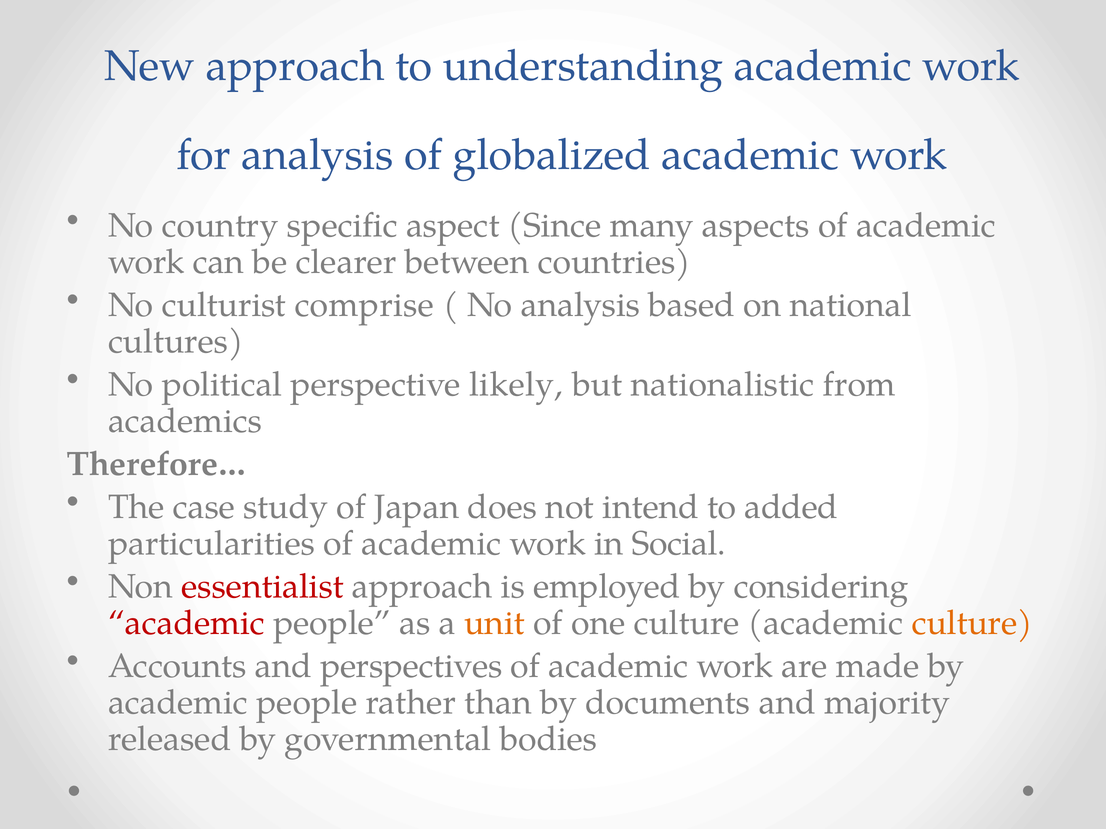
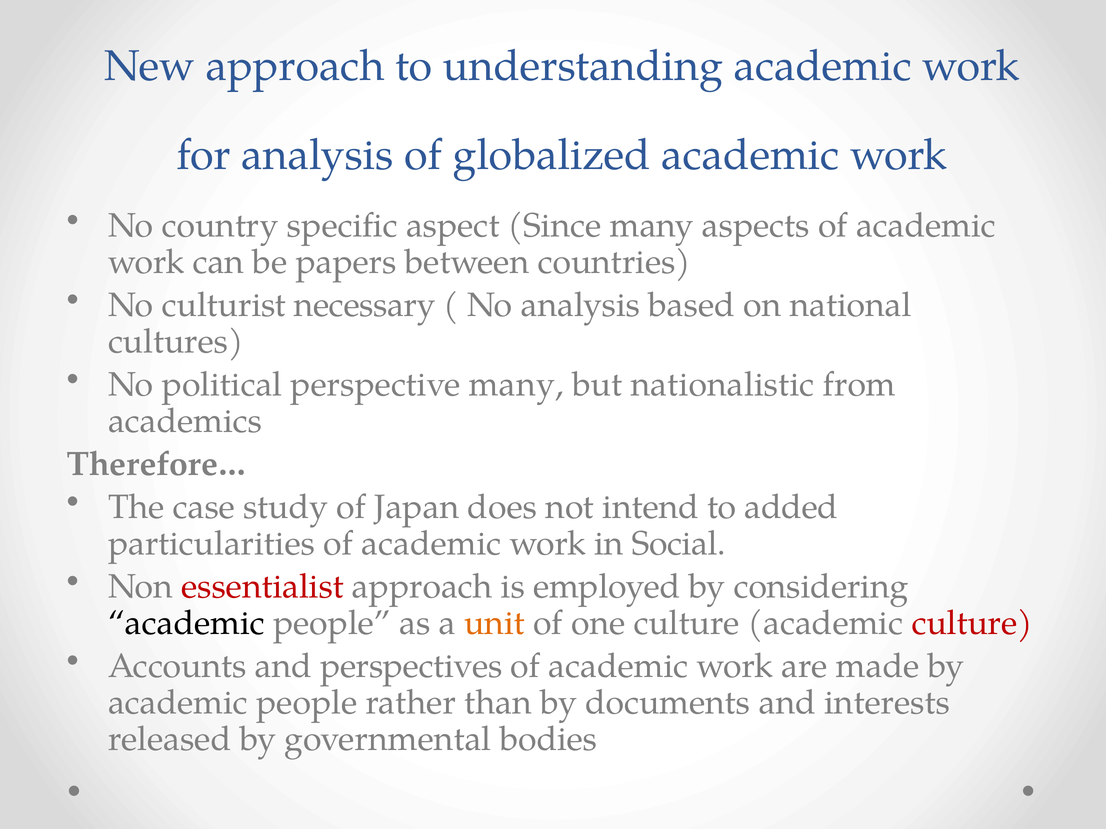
clearer: clearer -> papers (346, 262)
comprise: comprise -> necessary (365, 305)
perspective likely: likely -> many (516, 385)
academic colour: red -> black (186, 624)
culture colour: orange -> red (972, 624)
majority: majority -> interests (887, 703)
